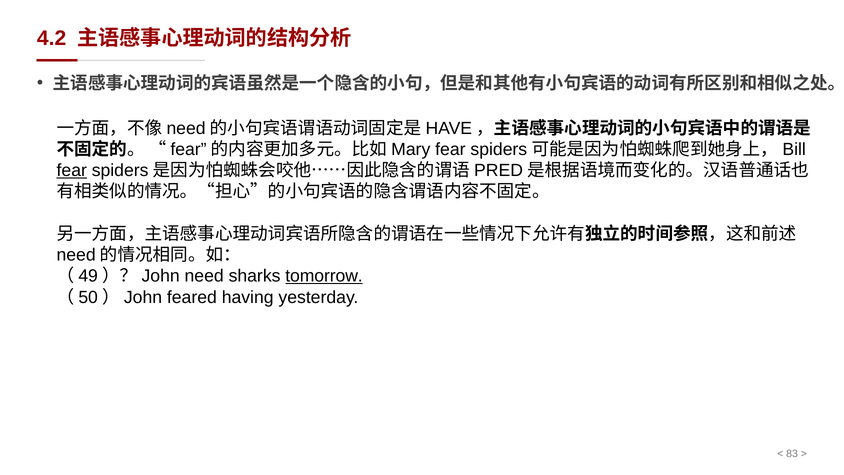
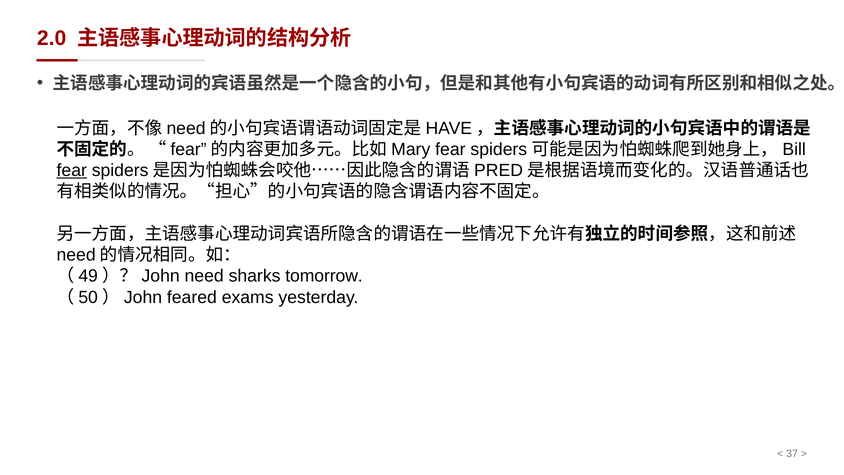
4.2: 4.2 -> 2.0 (52, 38)
tomorrow underline: present -> none (324, 276)
having: having -> exams (248, 297)
83: 83 -> 37 (792, 453)
